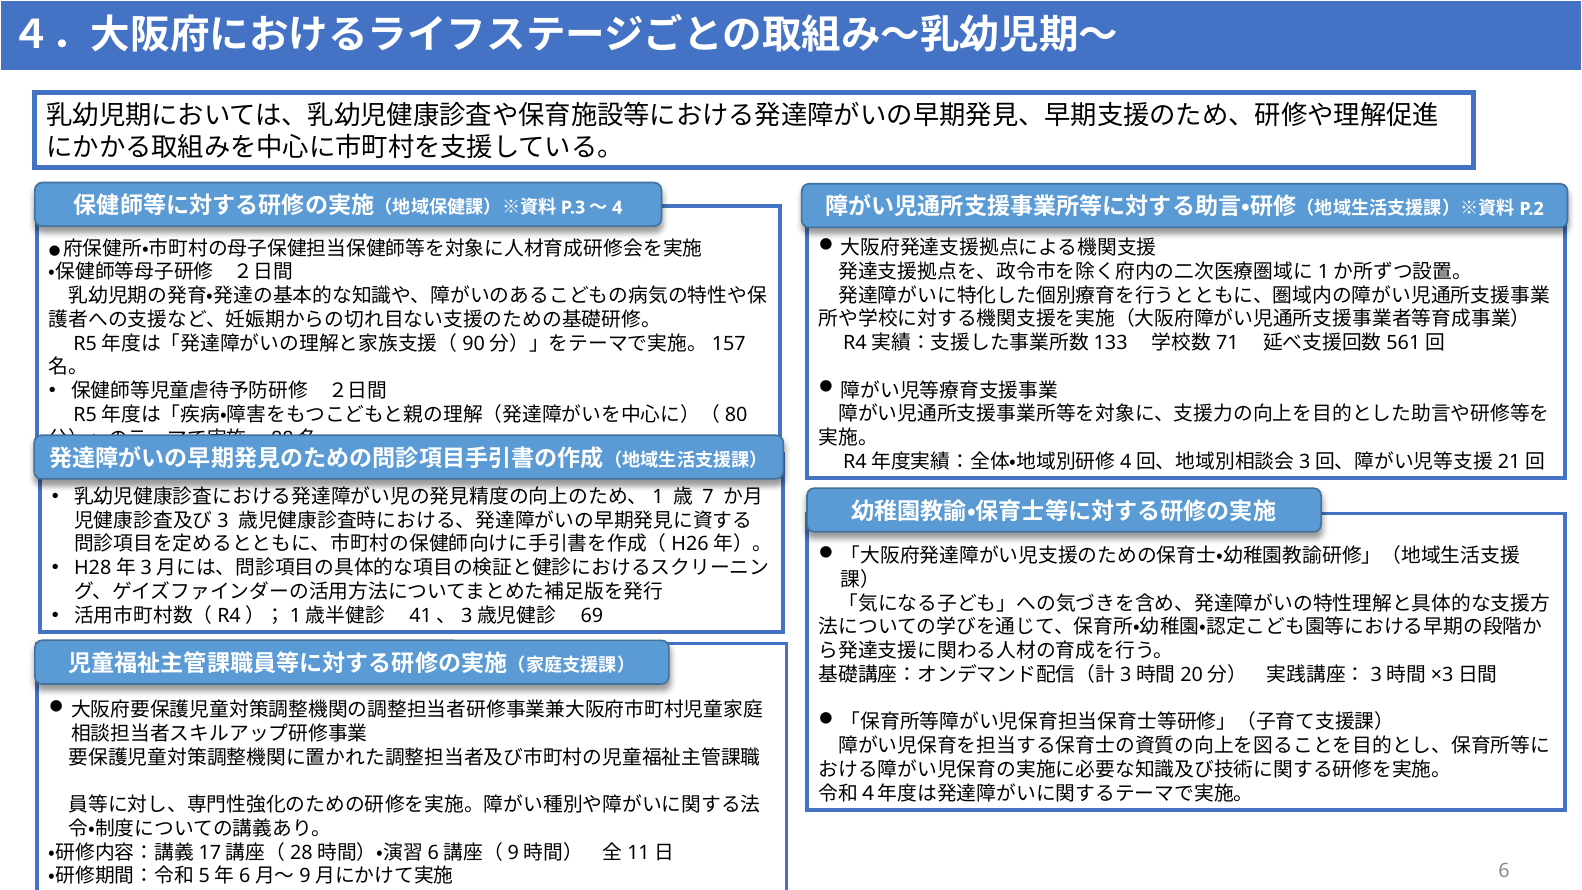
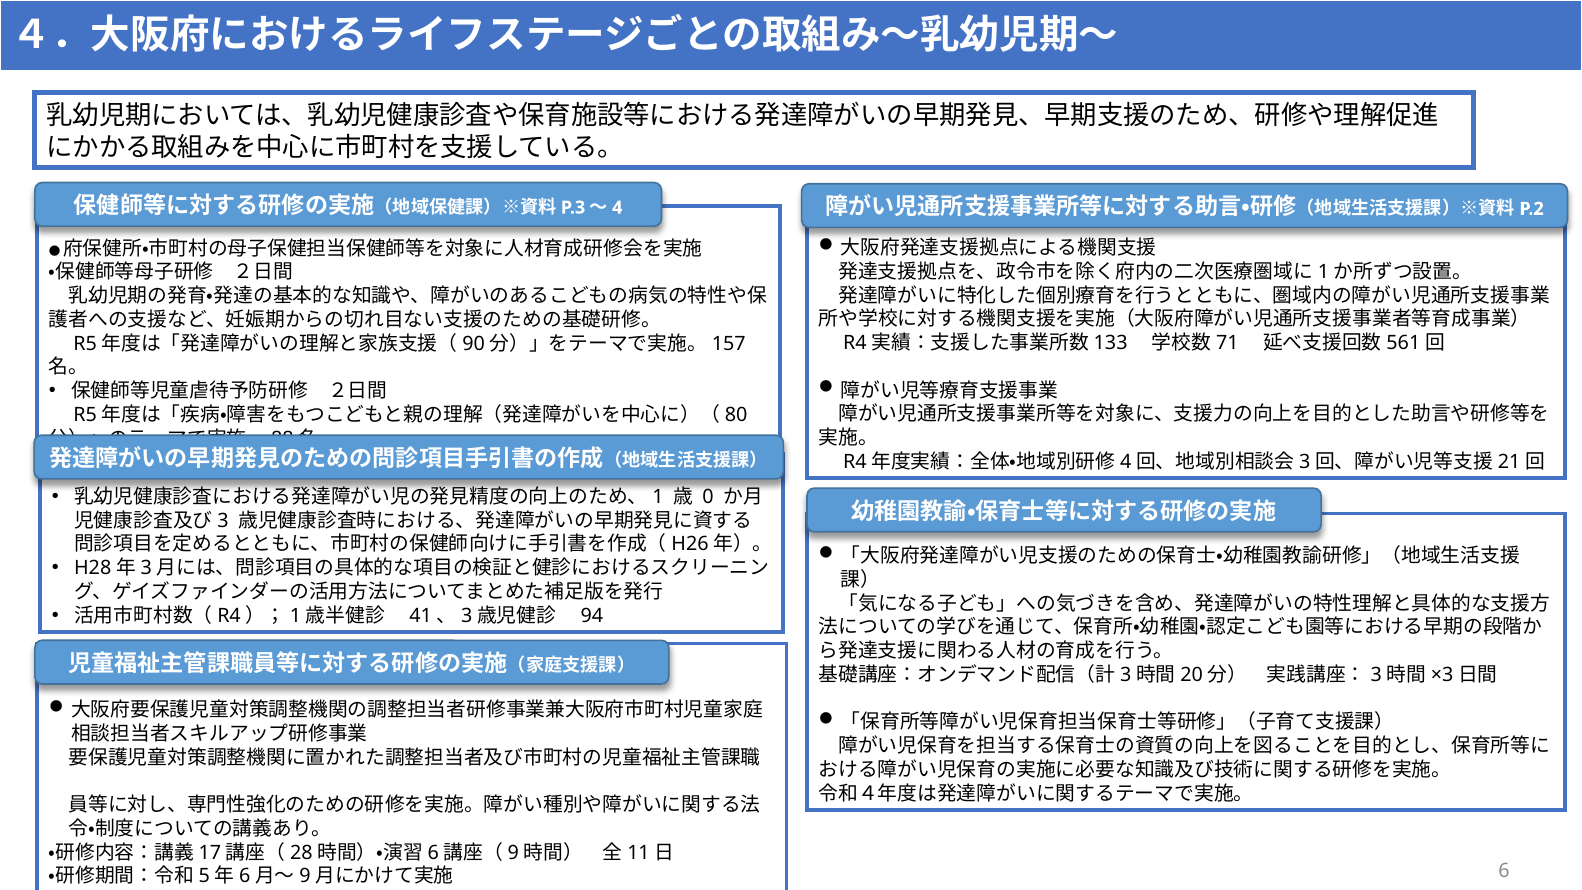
7: 7 -> 0 (708, 497)
69: 69 -> 94 (592, 616)
